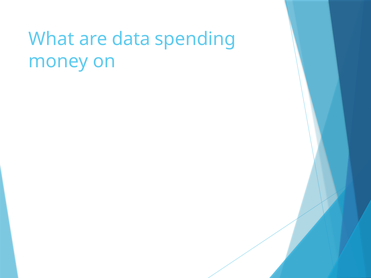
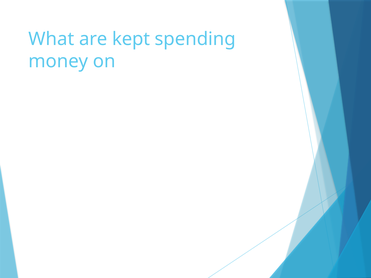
data: data -> kept (131, 39)
